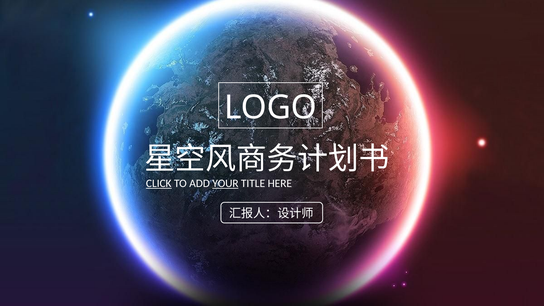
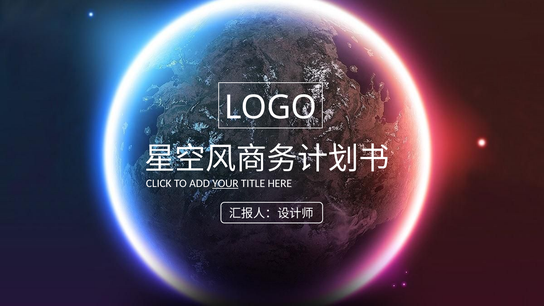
CLICK underline: present -> none (159, 183)
